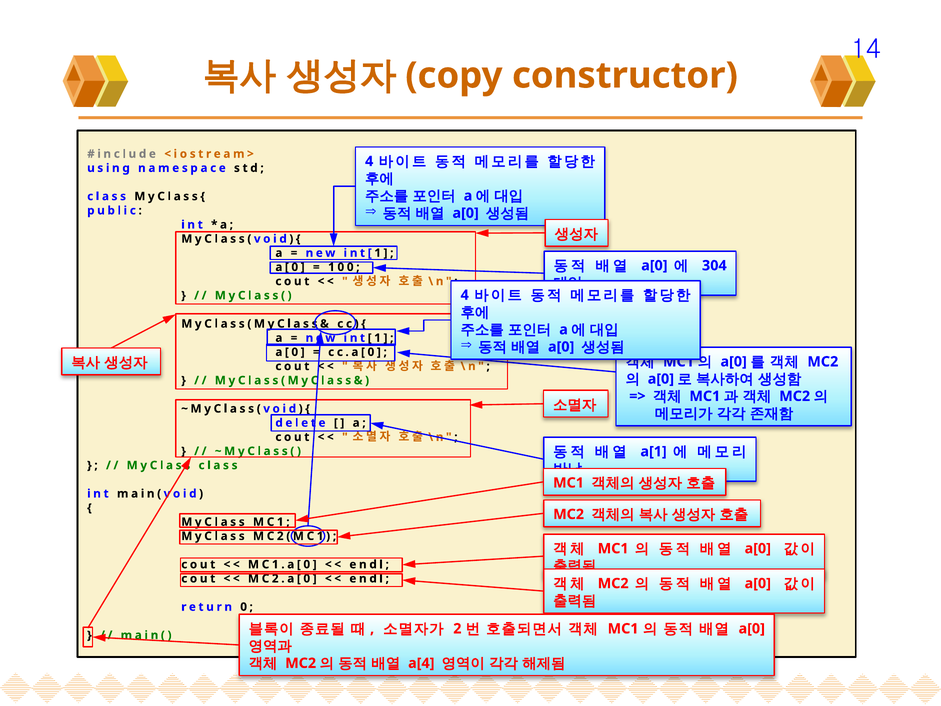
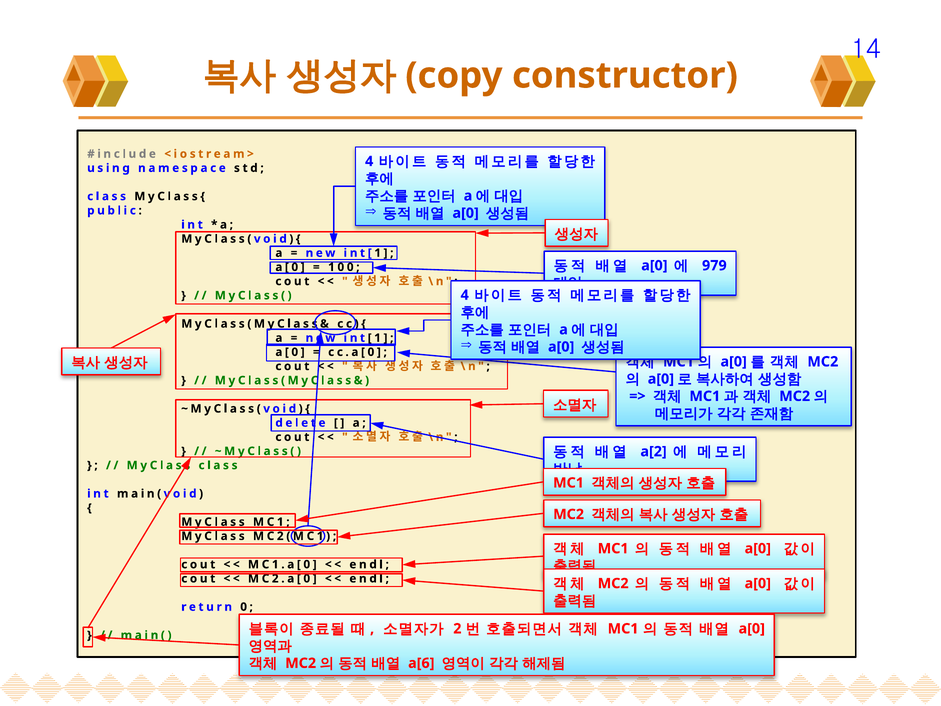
304: 304 -> 979 (714, 265)
a[1: a[1 -> a[2 (654, 451)
a[4: a[4 -> a[6 (421, 663)
